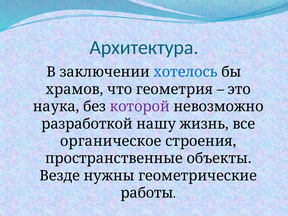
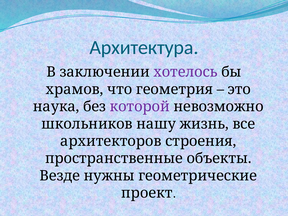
хотелось colour: blue -> purple (186, 72)
разработкой: разработкой -> школьников (87, 124)
органическое: органическое -> архитекторов (111, 141)
работы: работы -> проект (147, 193)
